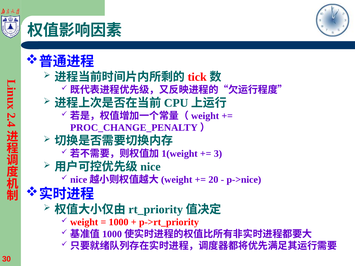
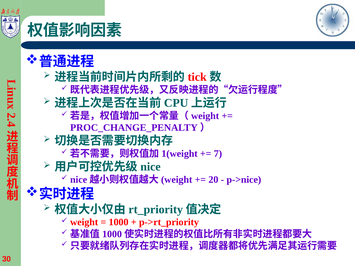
3: 3 -> 7 (218, 154)
